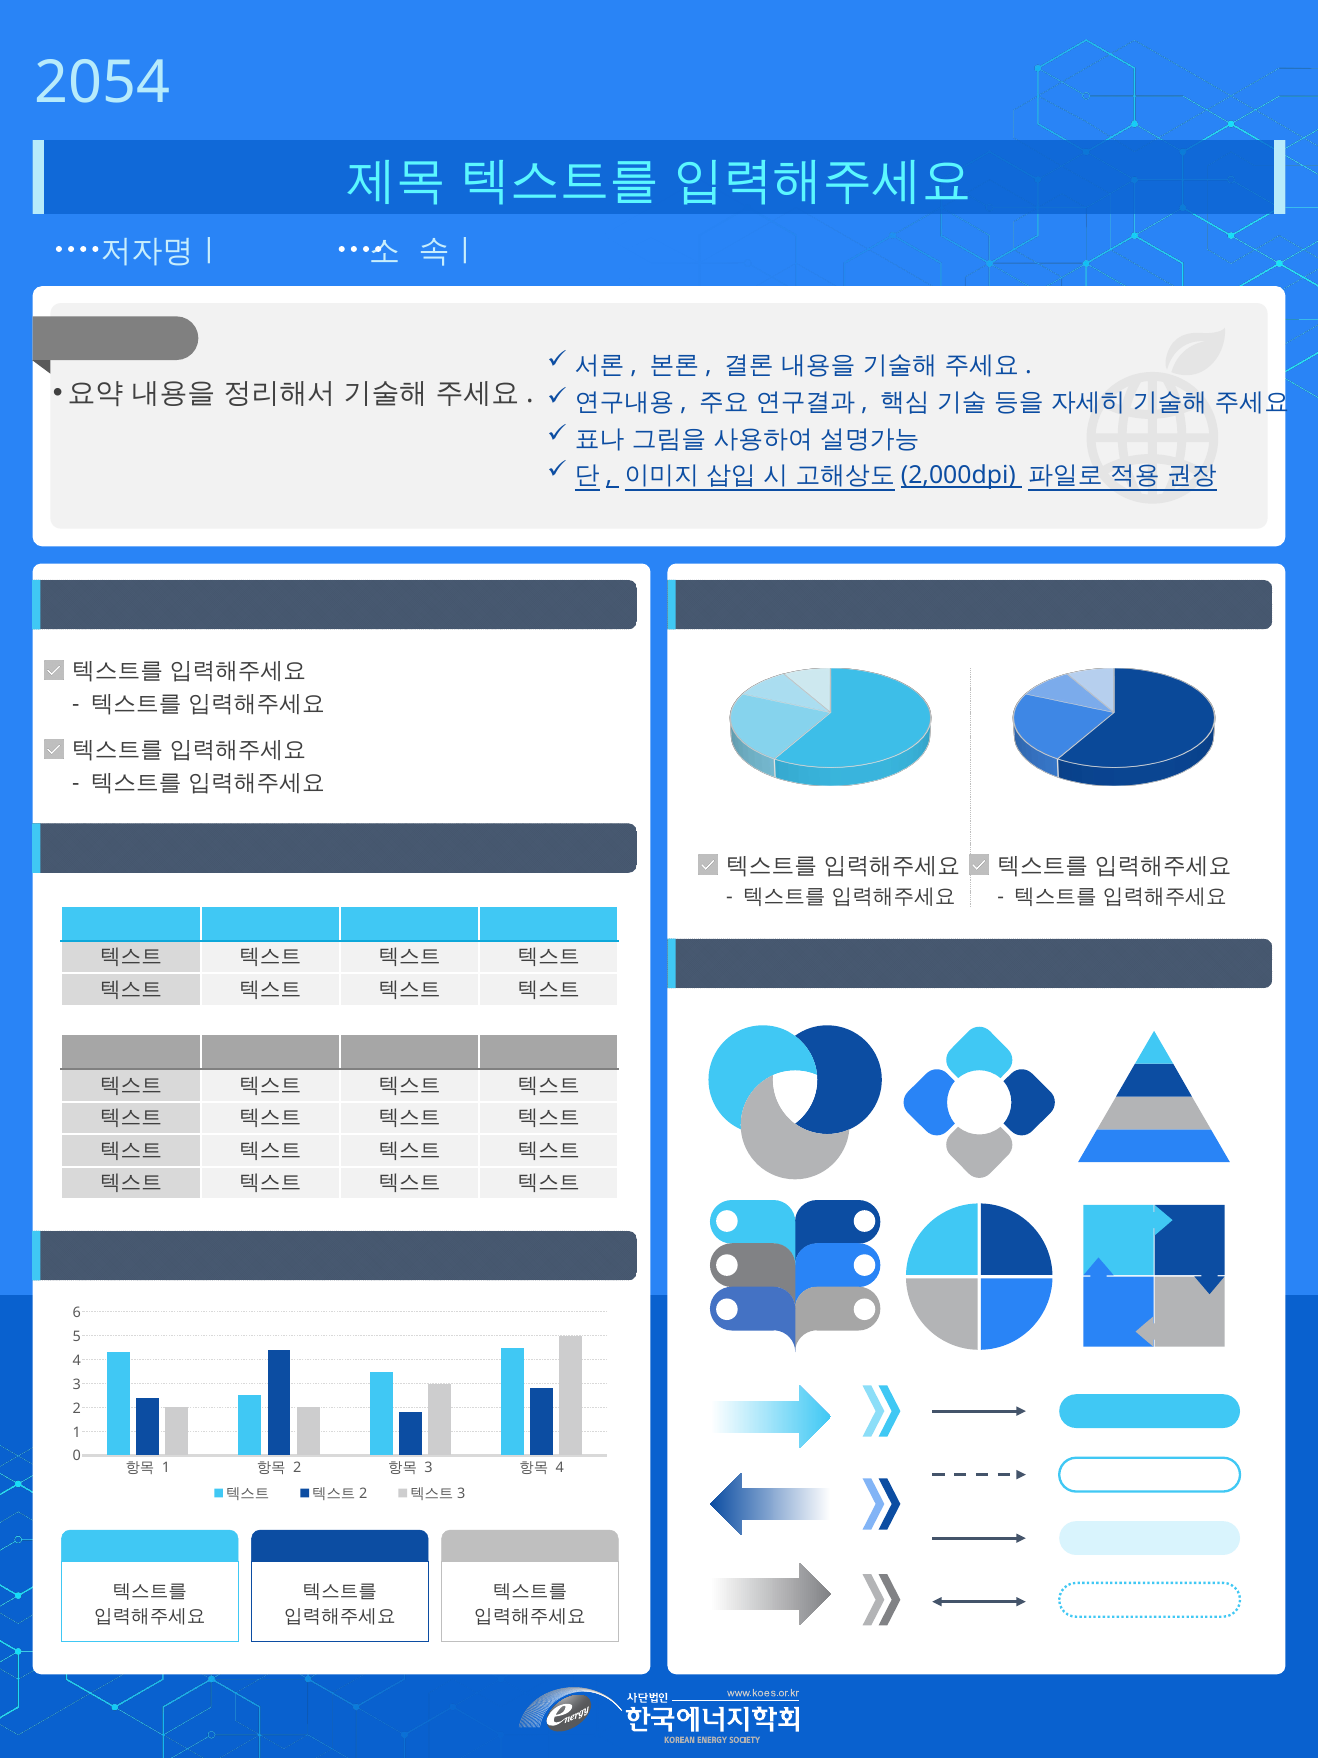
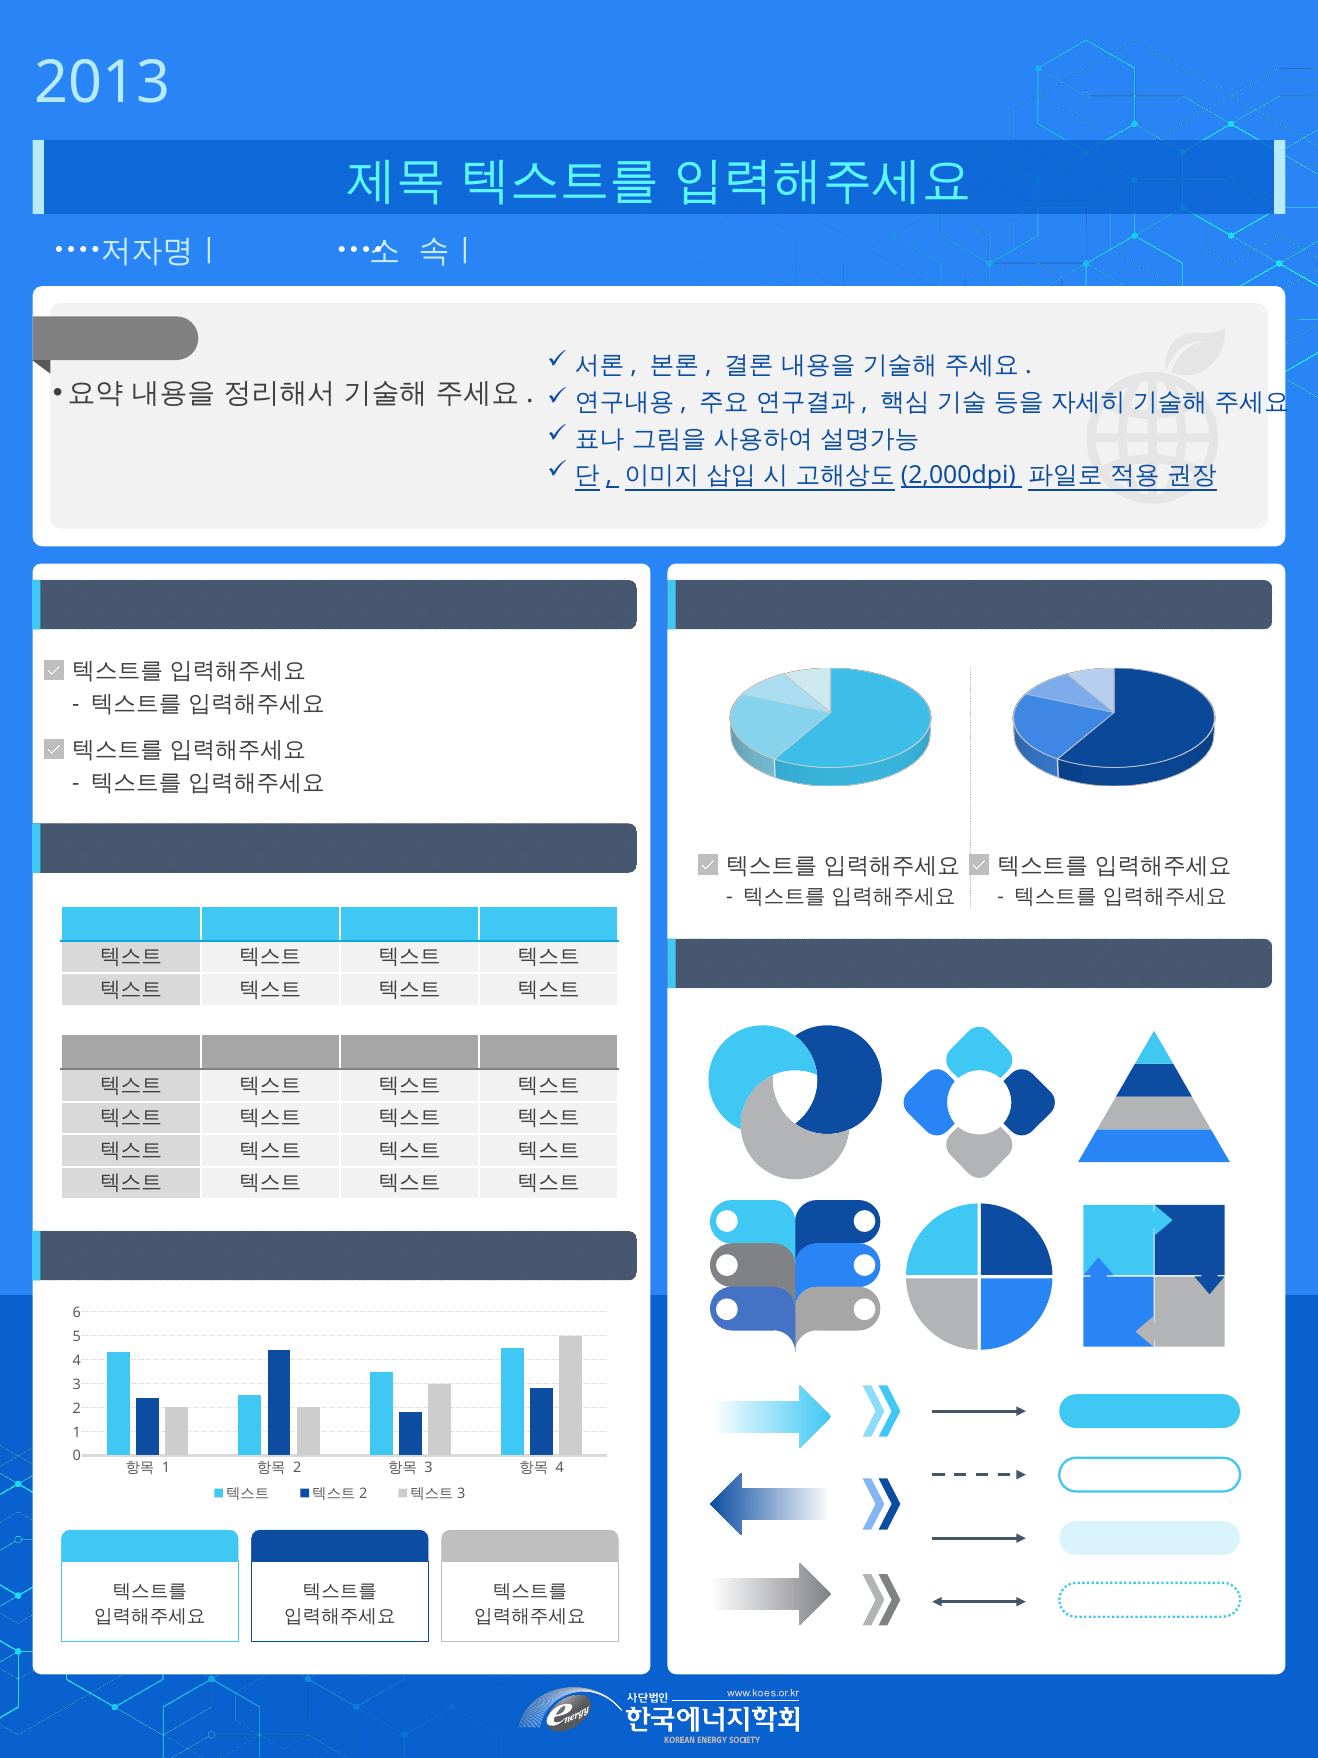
2054: 2054 -> 2013 (103, 83)
